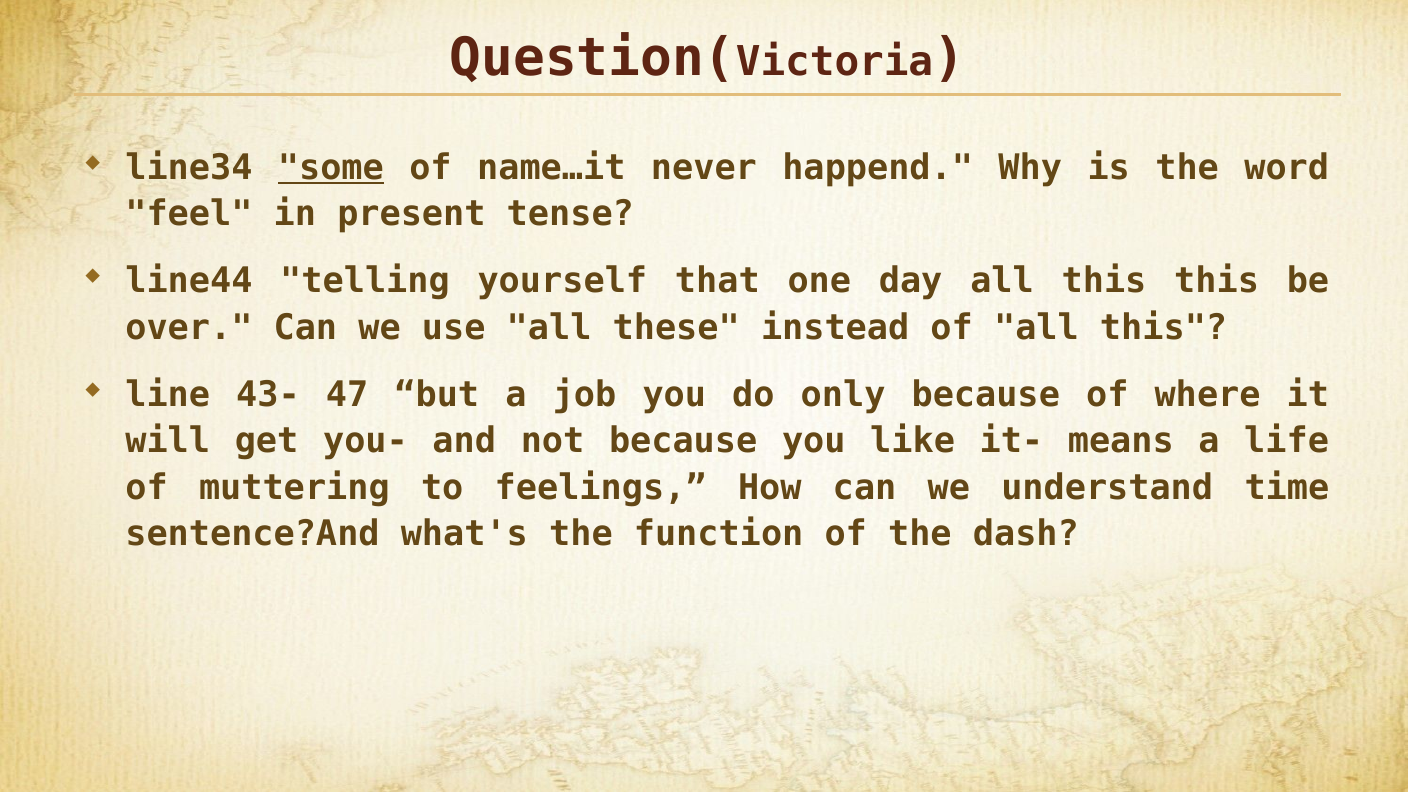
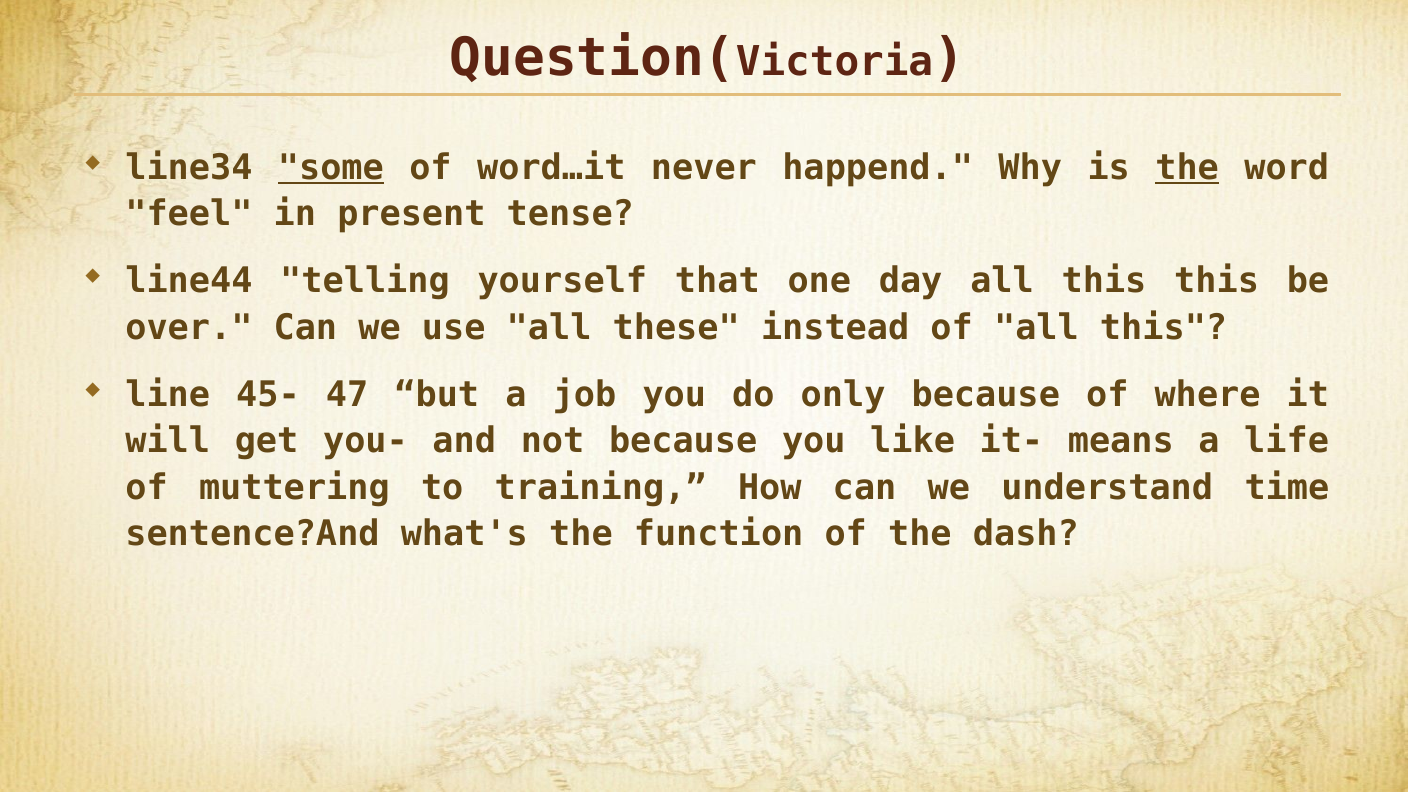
name…it: name…it -> word…it (551, 168)
the underline: none -> present (1187, 168)
43-: 43- -> 45- (268, 395)
feelings: feelings -> training (601, 487)
